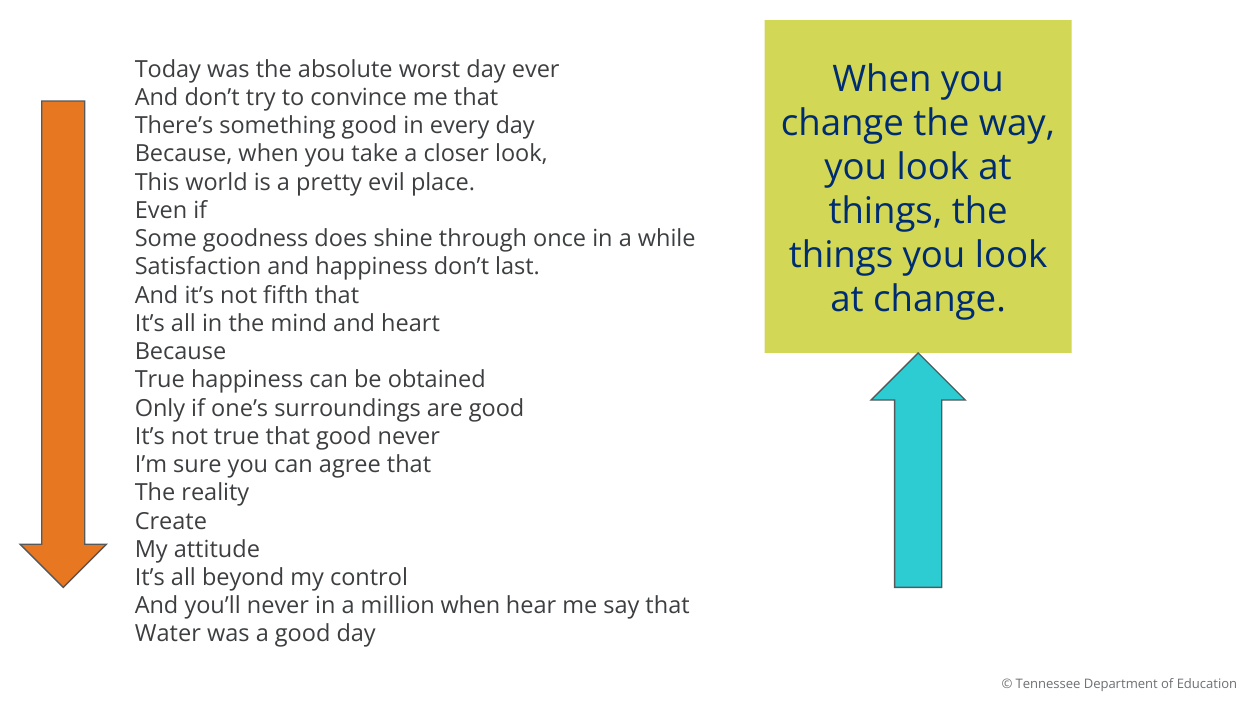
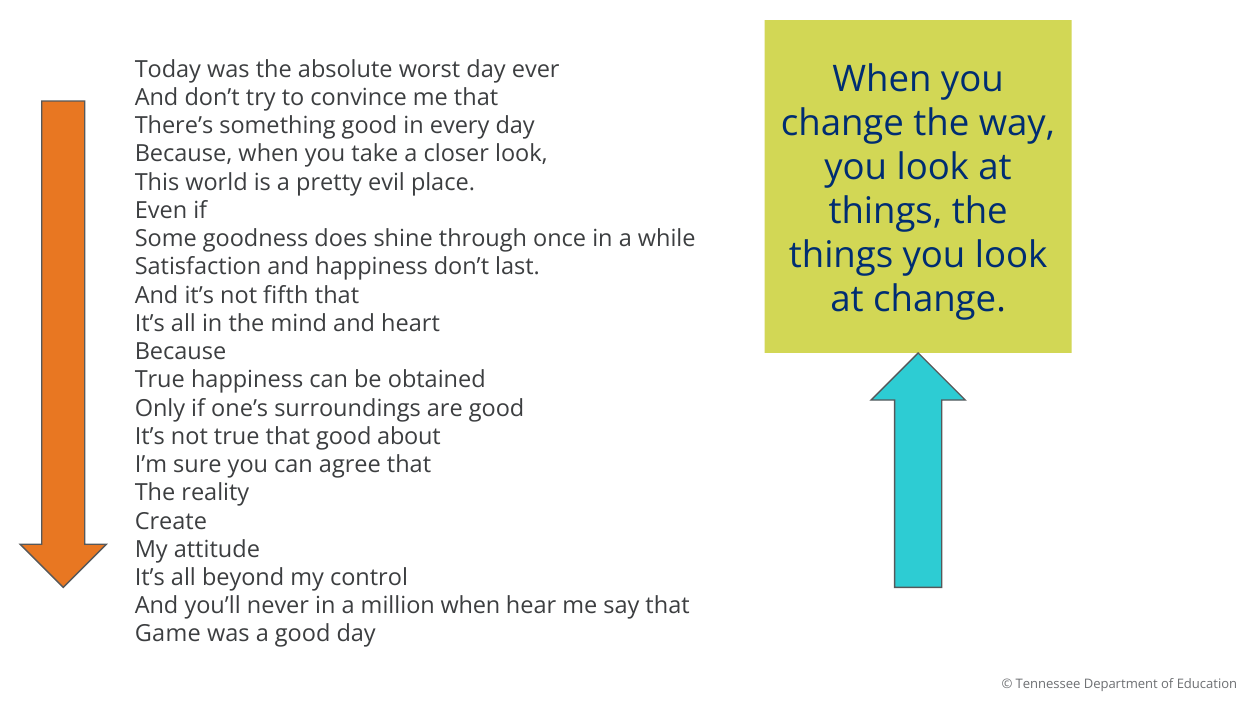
good never: never -> about (409, 437)
Water: Water -> Game (168, 634)
